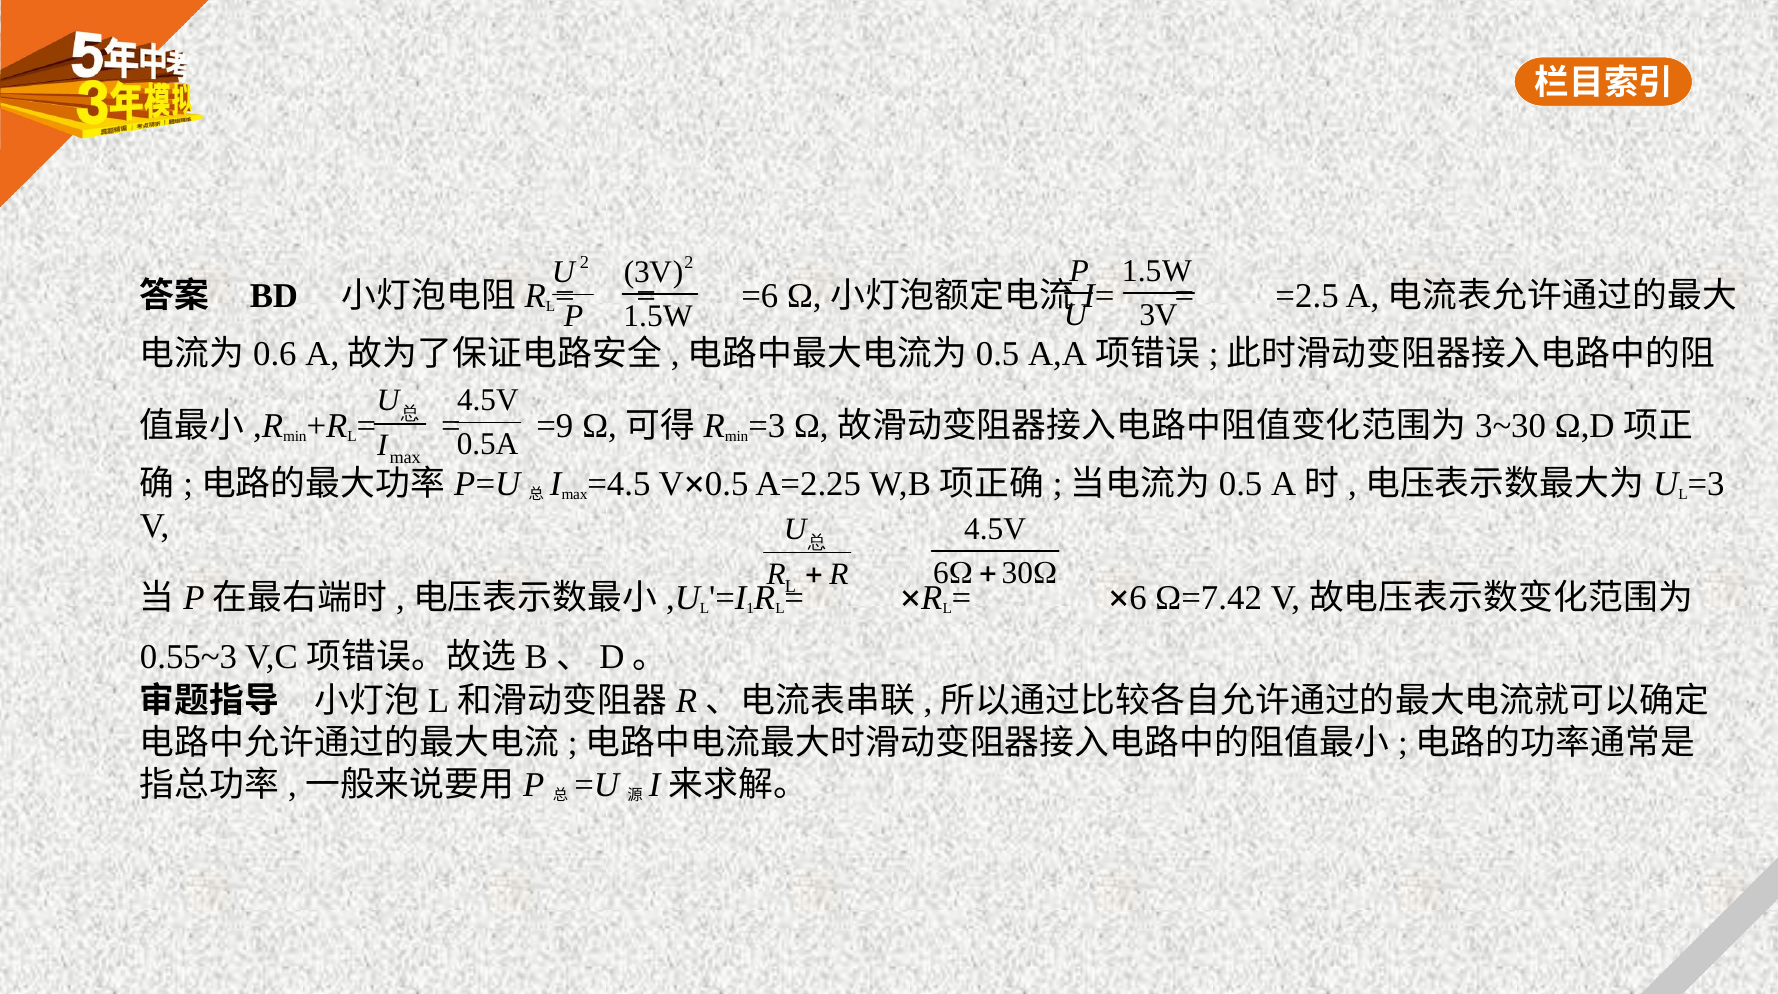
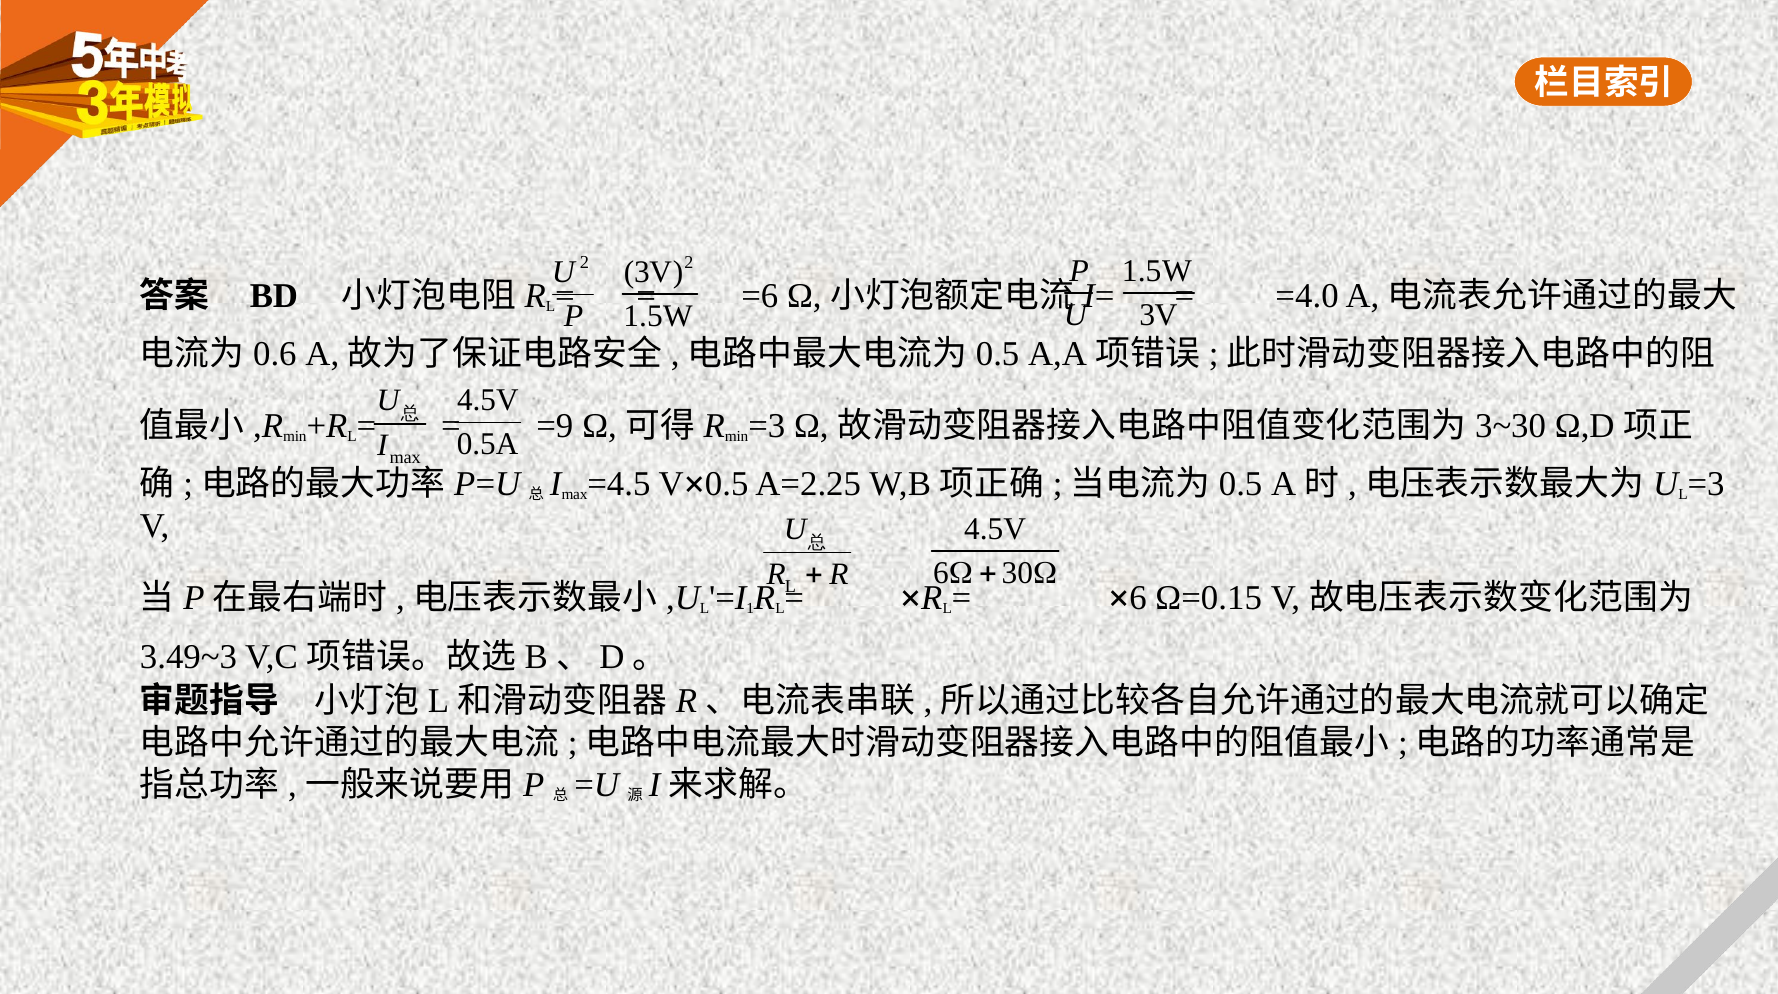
=2.5: =2.5 -> =4.0 (1307, 296)
Ω=7.42: Ω=7.42 -> Ω=0.15 (1209, 598)
0.55~3: 0.55~3 -> 3.49~3 (189, 657)
